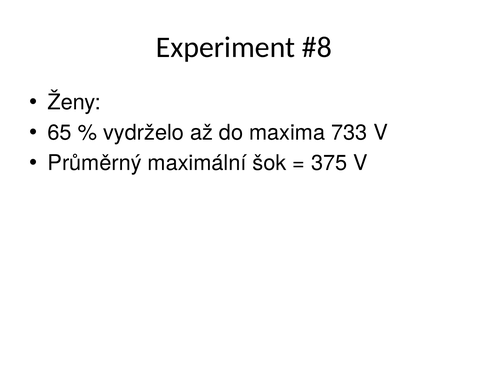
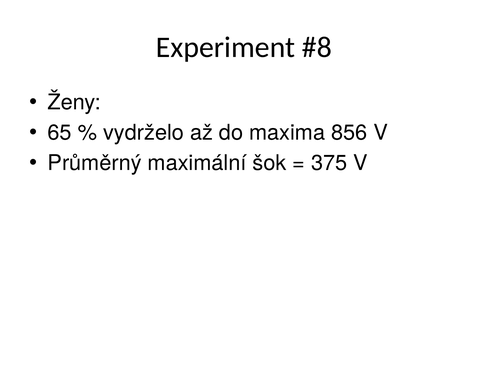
733: 733 -> 856 (349, 133)
